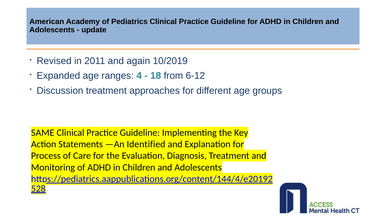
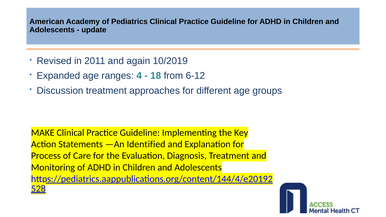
SAME: SAME -> MAKE (43, 133)
